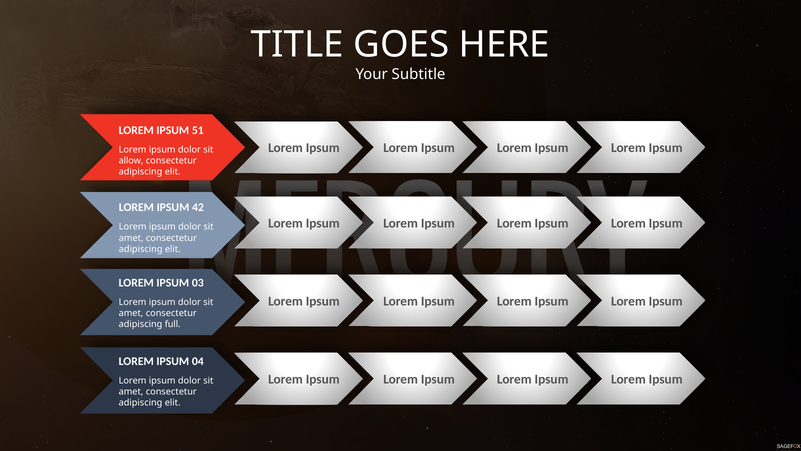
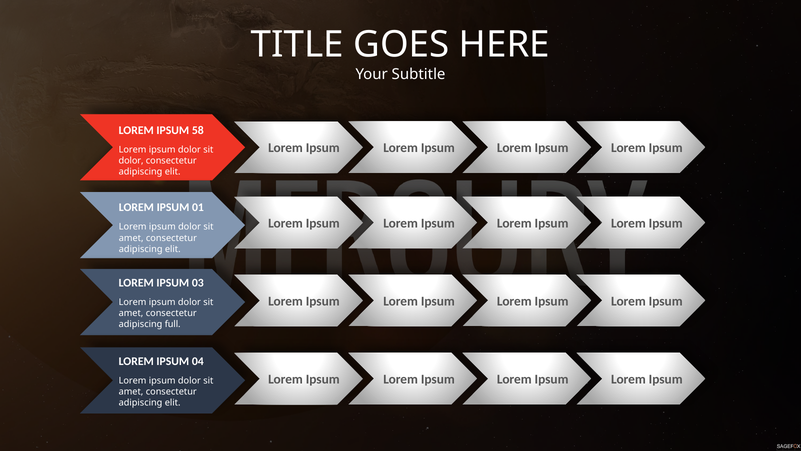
51: 51 -> 58 (198, 130)
allow: allow -> dolor (131, 160)
42: 42 -> 01 (198, 207)
